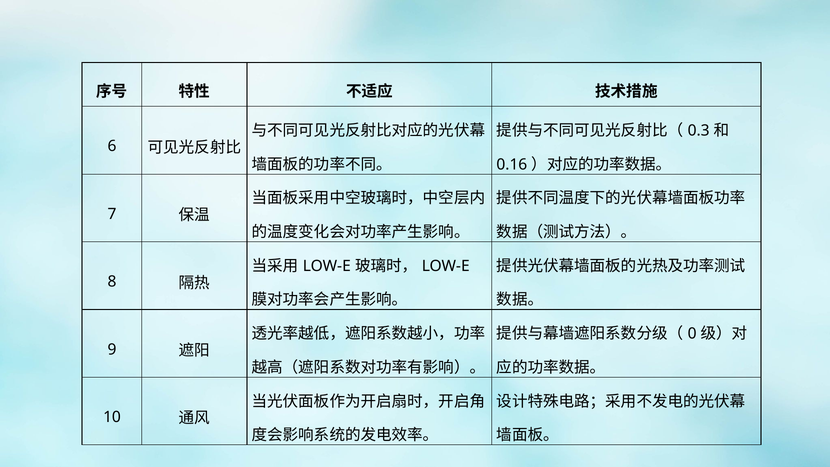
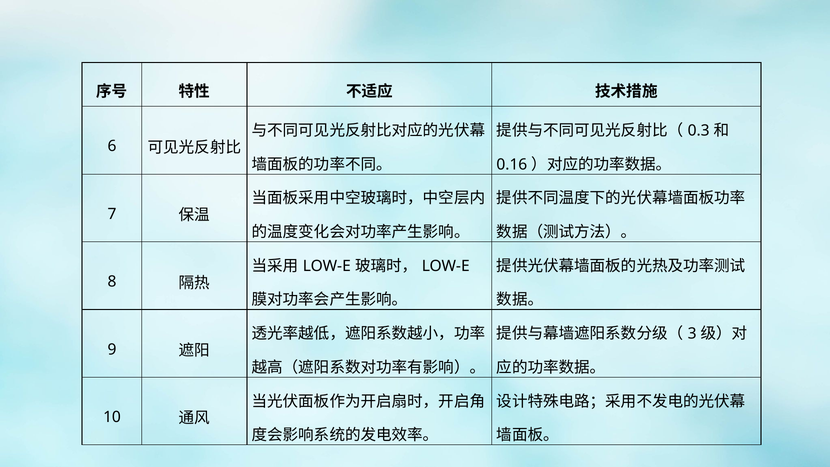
0: 0 -> 3 (692, 334)
